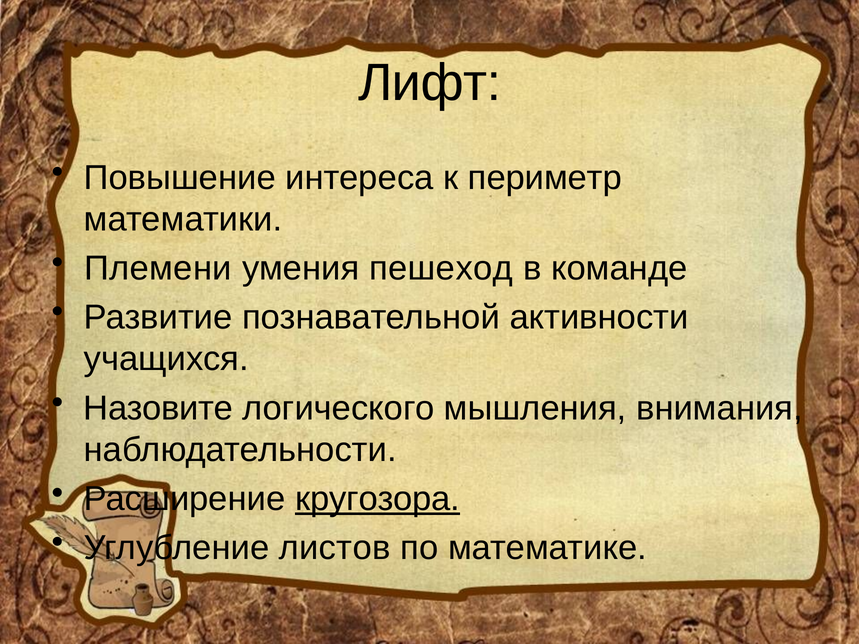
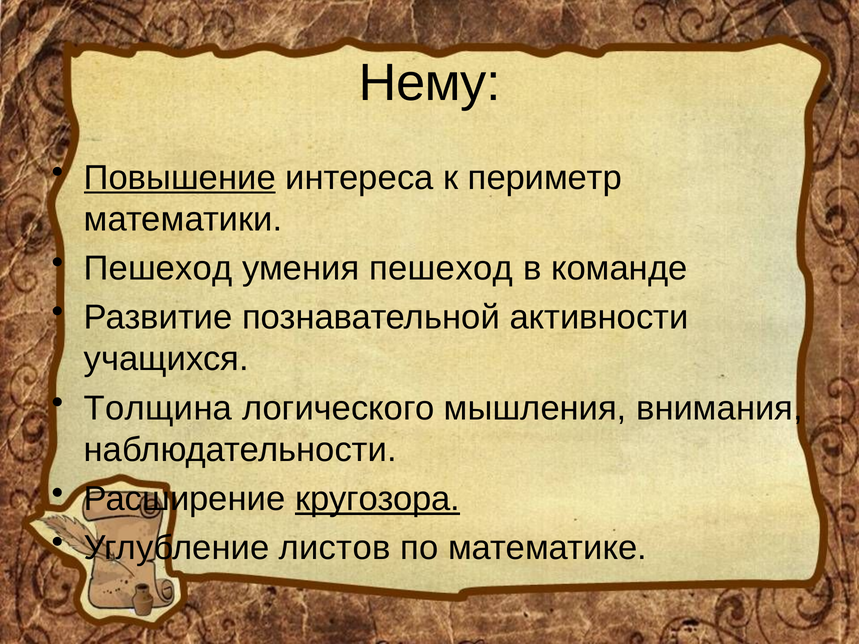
Лифт: Лифт -> Нему (430, 83)
Повышение underline: none -> present (180, 178)
Племени: Племени -> Пешеход (158, 269)
Назовите: Назовите -> Толщина (158, 408)
